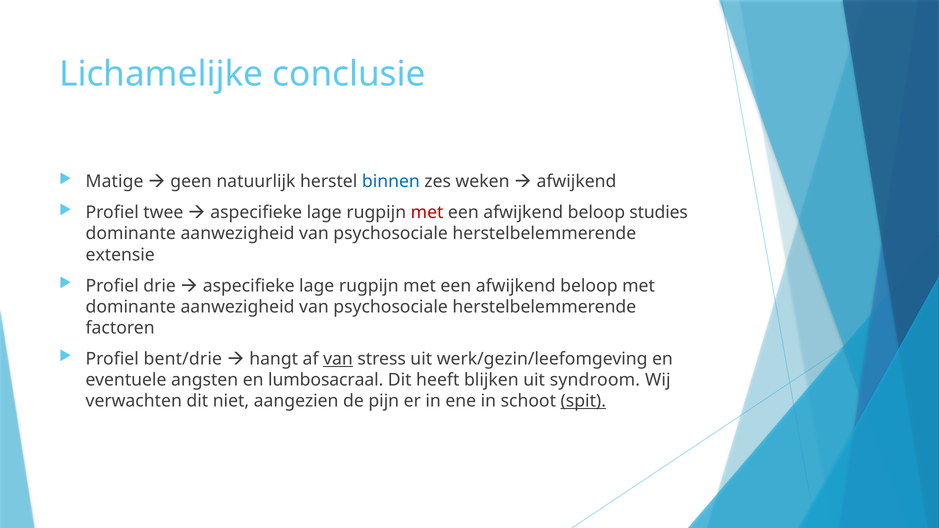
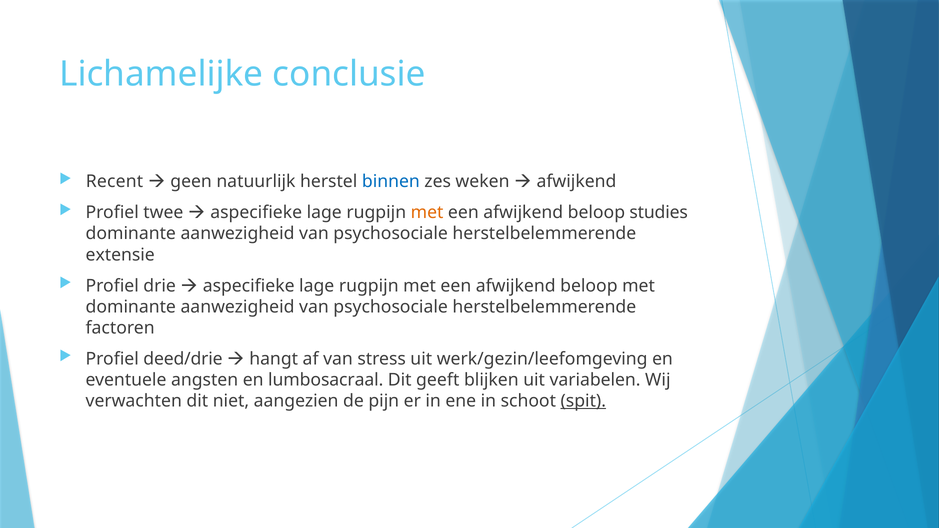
Matige: Matige -> Recent (115, 182)
met colour: red -> orange (427, 213)
bent/drie: bent/drie -> deed/drie (183, 359)
van underline: present -> none (338, 359)
heeft: heeft -> geeft (438, 380)
syndroom: syndroom -> variabelen (595, 380)
